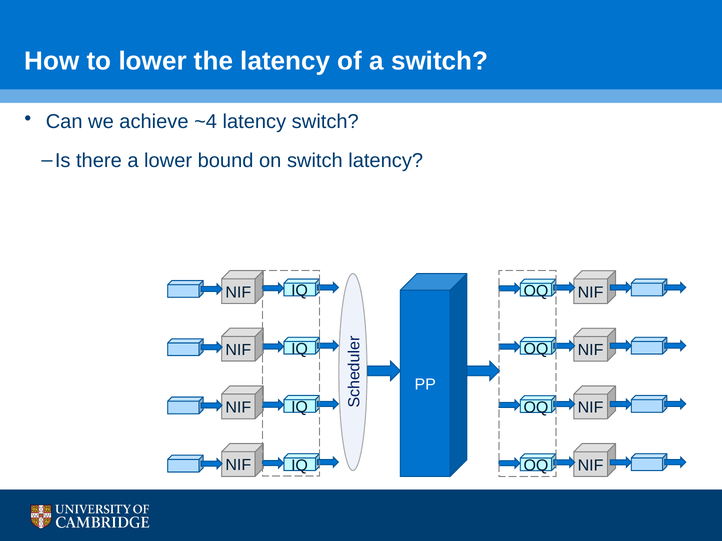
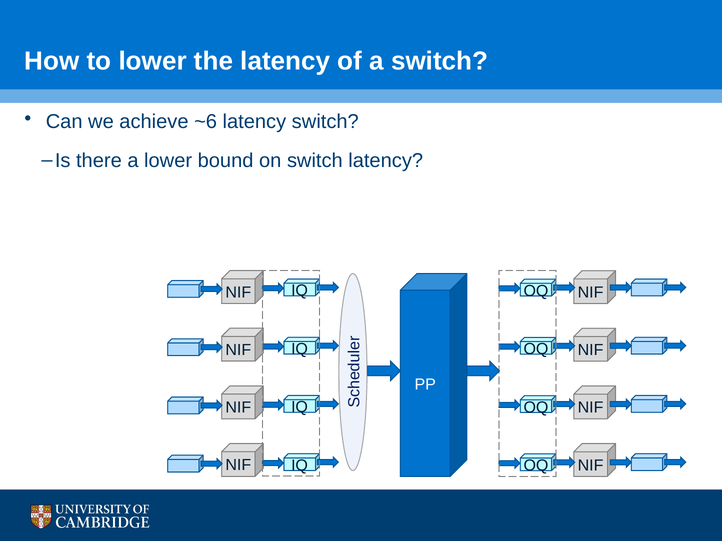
~4: ~4 -> ~6 (206, 122)
